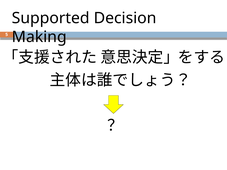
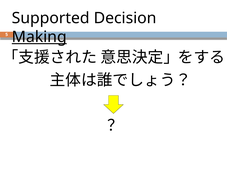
Making underline: none -> present (39, 37)
